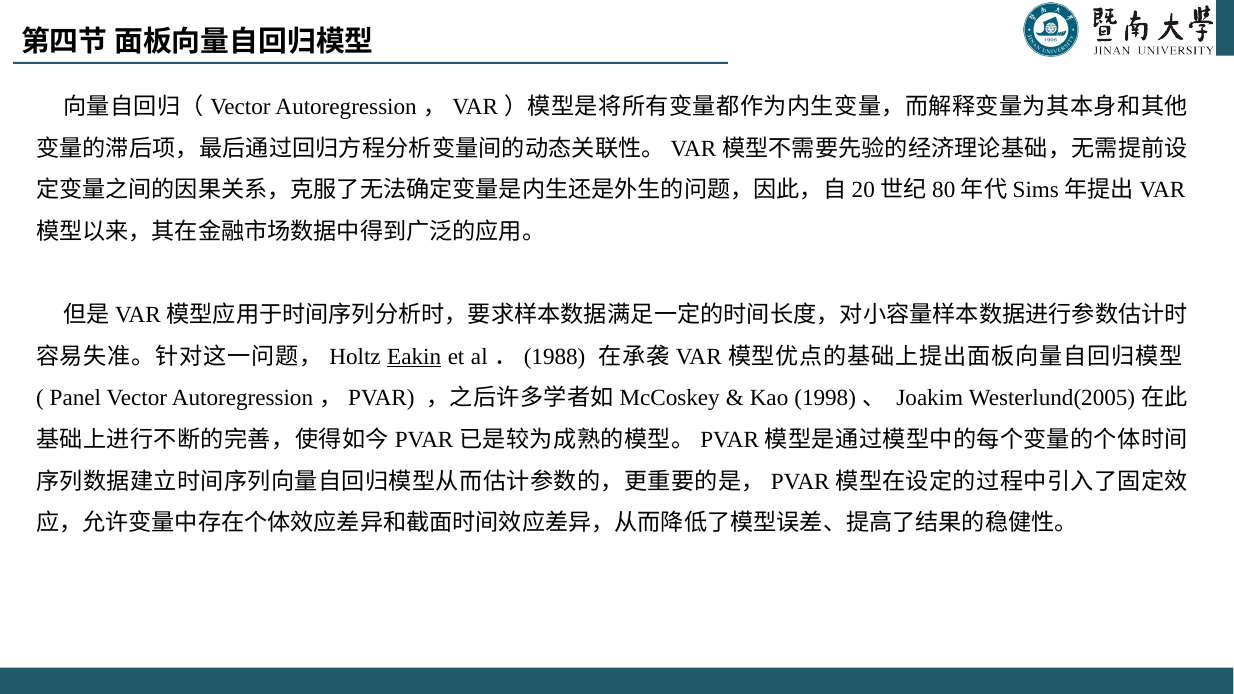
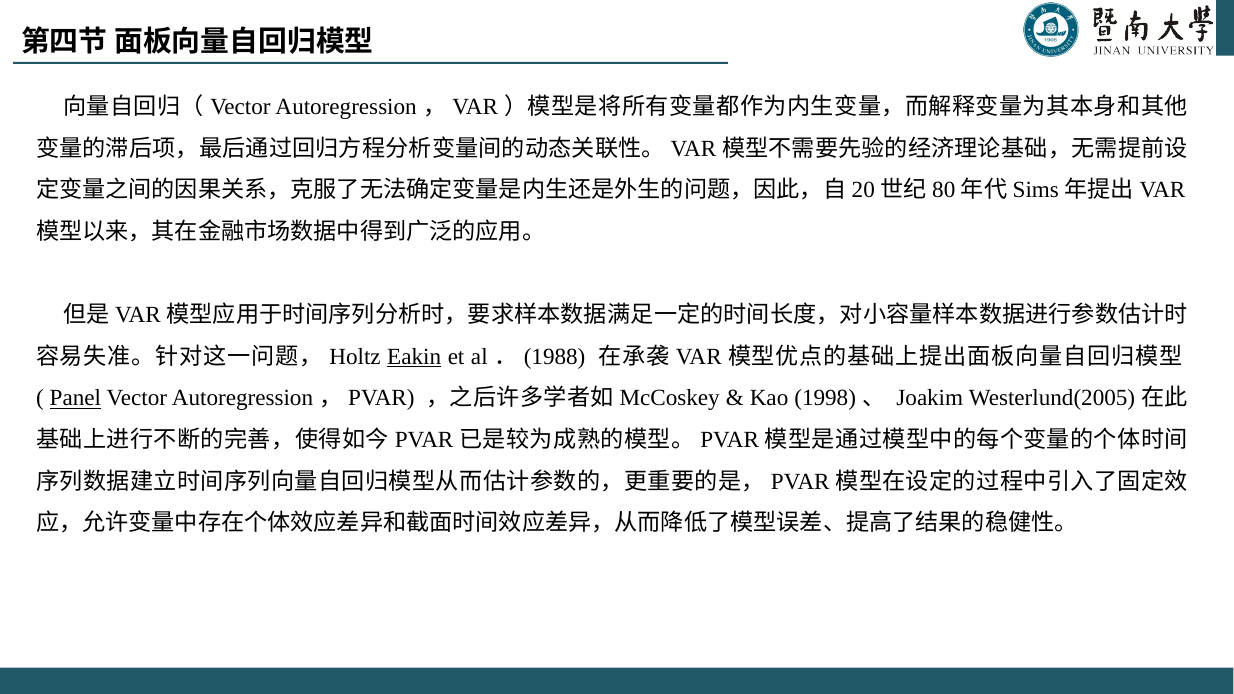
Panel underline: none -> present (75, 399)
